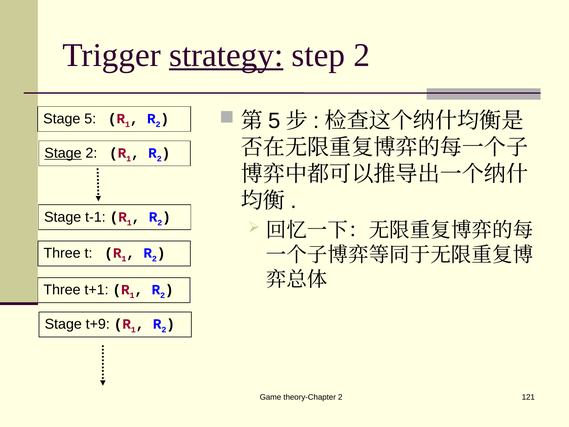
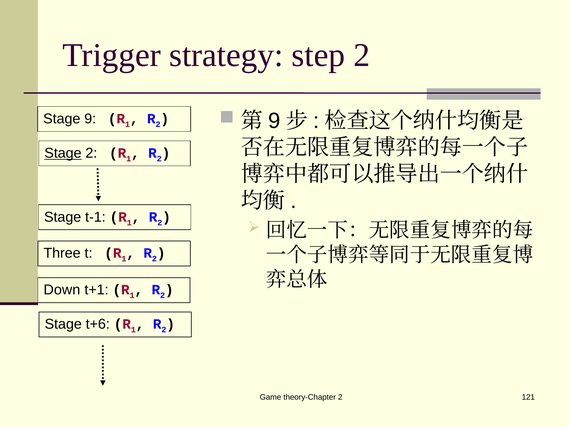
strategy underline: present -> none (226, 55)
5: 5 -> 9 (274, 121)
Stage 5: 5 -> 9 (90, 119)
Three: Three -> Down (62, 290)
t+9: t+9 -> t+6 (98, 324)
